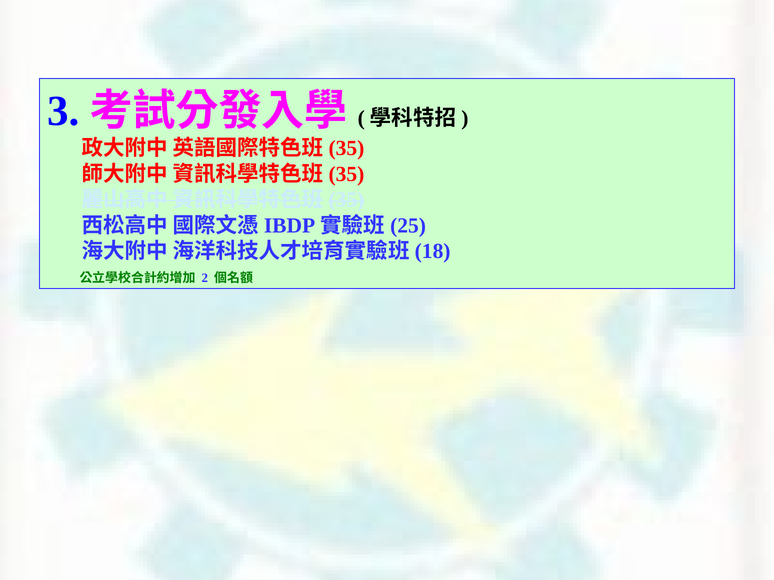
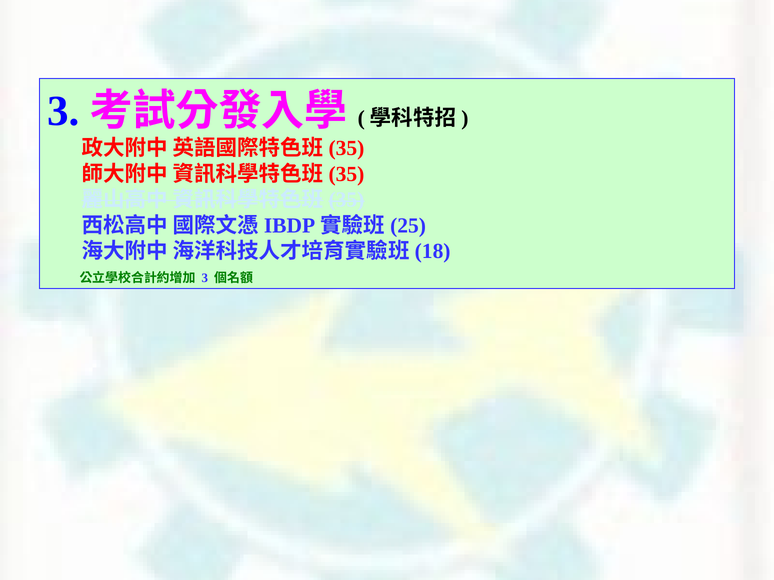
2: 2 -> 3 (205, 278)
